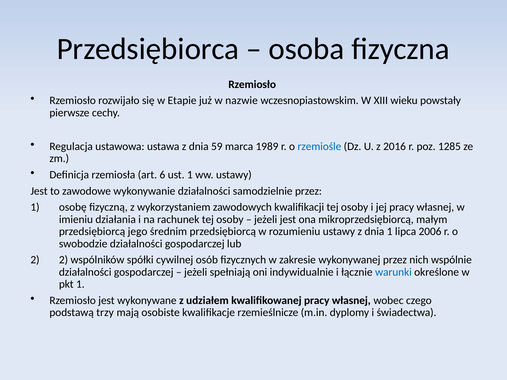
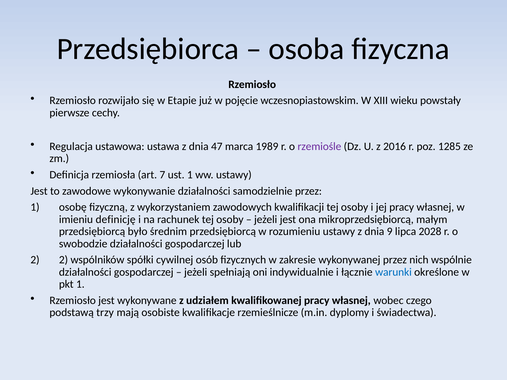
nazwie: nazwie -> pojęcie (242, 101)
59: 59 -> 47 (217, 147)
rzemiośle colour: blue -> purple (319, 147)
6: 6 -> 7 (162, 175)
działania: działania -> definicję (116, 219)
jego: jego -> było (138, 232)
dnia 1: 1 -> 9 (390, 232)
2006: 2006 -> 2028 (430, 232)
